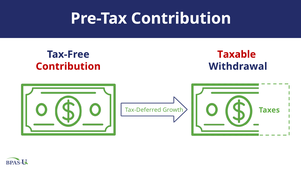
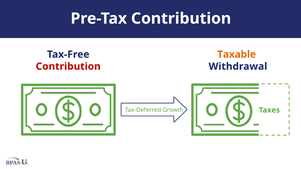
Taxable colour: red -> orange (237, 55)
